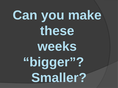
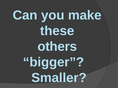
weeks: weeks -> others (57, 47)
